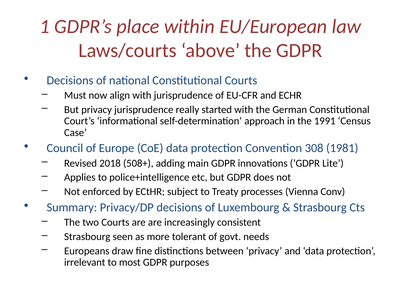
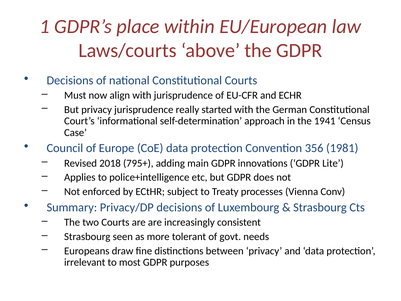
1991: 1991 -> 1941 (325, 121)
308: 308 -> 356 (314, 148)
508+: 508+ -> 795+ (138, 163)
